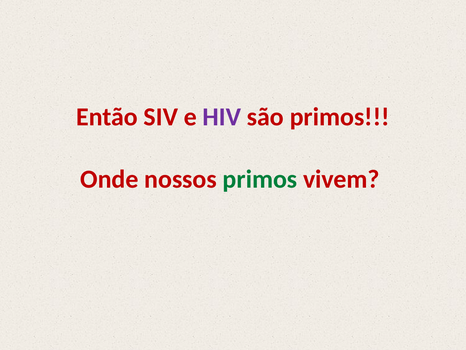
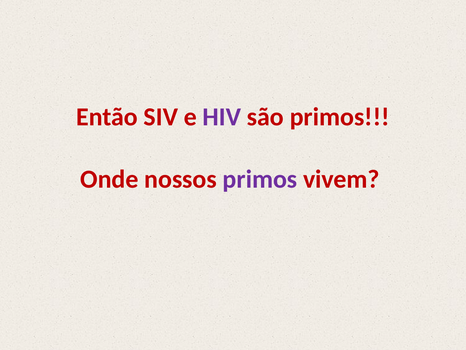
primos colour: green -> purple (260, 179)
